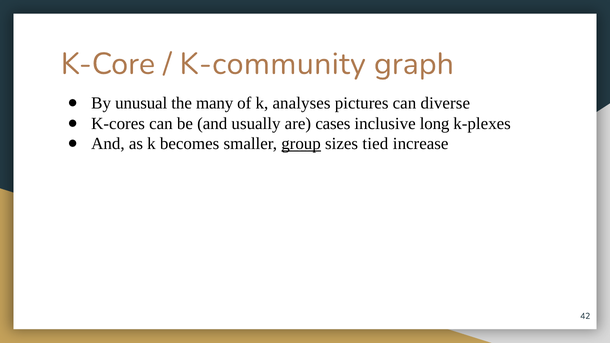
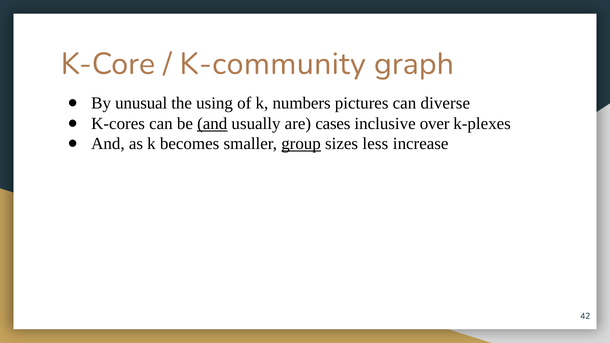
many: many -> using (215, 103)
analyses: analyses -> numbers (302, 103)
and underline: none -> present (212, 124)
long: long -> over (435, 124)
tied: tied -> less (375, 144)
